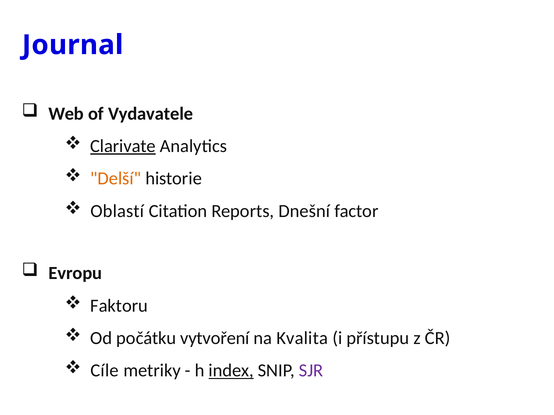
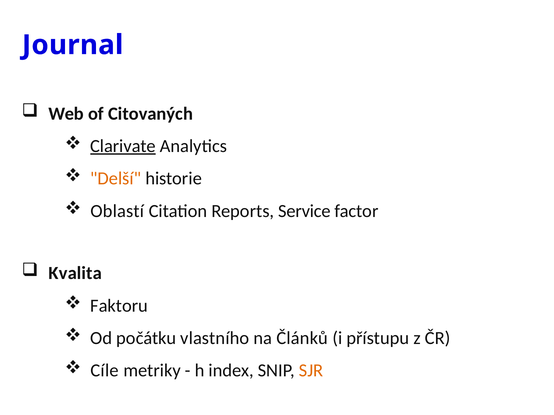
Vydavatele: Vydavatele -> Citovaných (150, 114)
Dnešní: Dnešní -> Service (304, 211)
Evropu: Evropu -> Kvalita (75, 273)
vytvoření: vytvoření -> vlastního (215, 338)
Kvalita: Kvalita -> Článků (302, 338)
index underline: present -> none (231, 371)
SJR colour: purple -> orange (311, 371)
